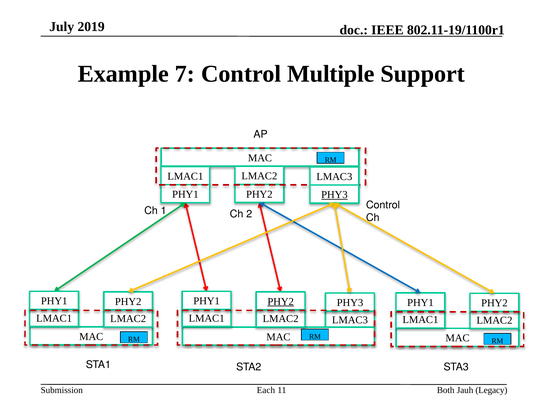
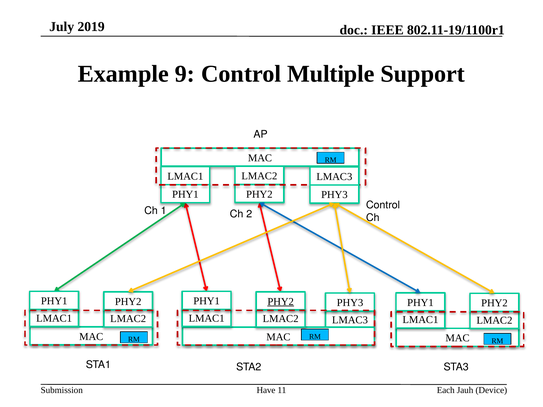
7: 7 -> 9 (185, 74)
PHY3 underline: present -> none (334, 195)
Each: Each -> Have (266, 391)
Both: Both -> Each (446, 391)
Legacy: Legacy -> Device (491, 391)
